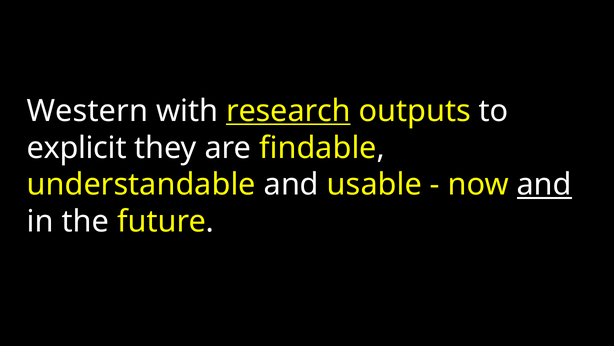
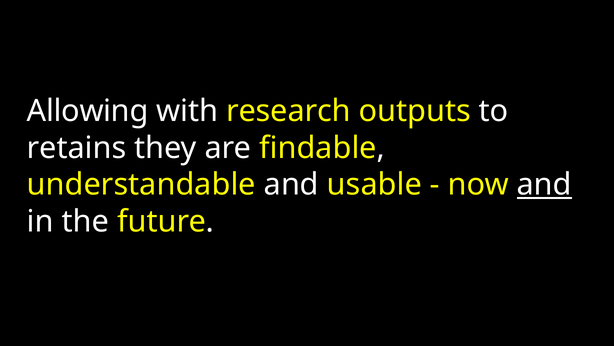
Western: Western -> Allowing (88, 111)
research underline: present -> none (288, 111)
explicit: explicit -> retains (77, 148)
